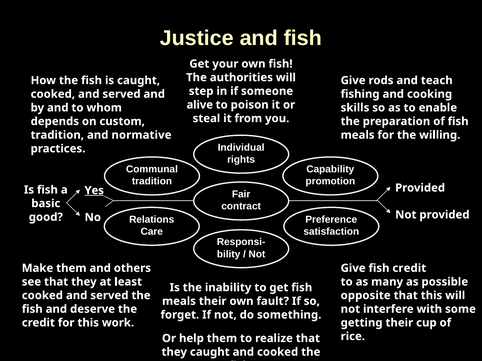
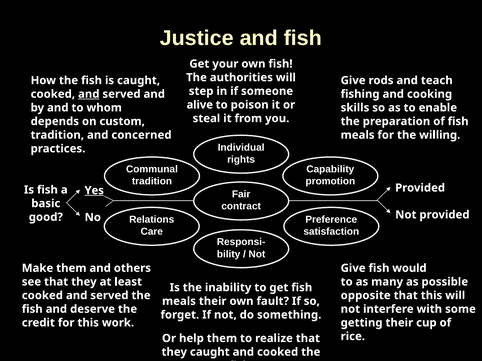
and underline: none -> present (89, 94)
normative: normative -> concerned (141, 135)
fish credit: credit -> would (409, 268)
